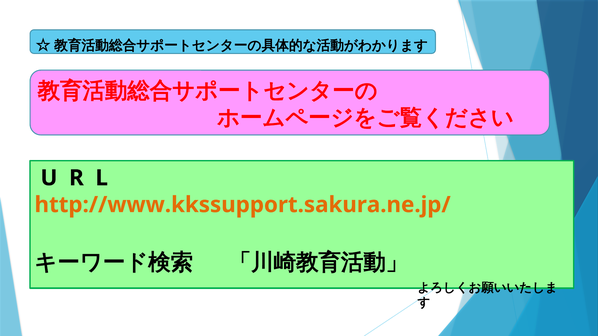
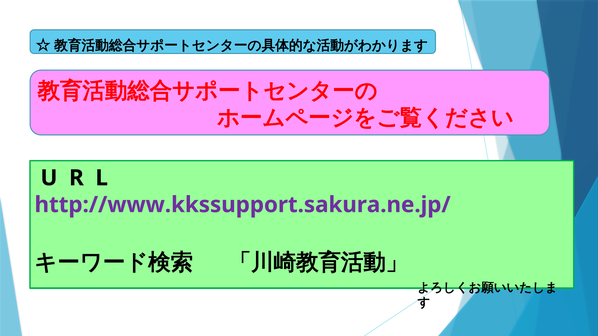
http://www.kkssupport.sakura.ne.jp/ colour: orange -> purple (243, 205)
